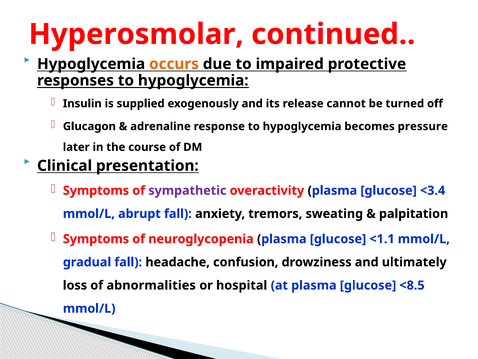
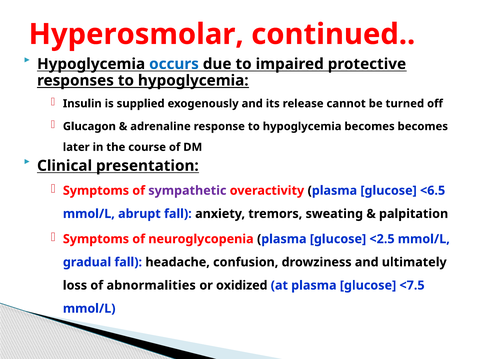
occurs colour: orange -> blue (174, 64)
becomes pressure: pressure -> becomes (423, 126)
<3.4: <3.4 -> <6.5 (433, 190)
<1.1: <1.1 -> <2.5 (382, 239)
hospital: hospital -> oxidized (242, 285)
<8.5: <8.5 -> <7.5 (412, 285)
